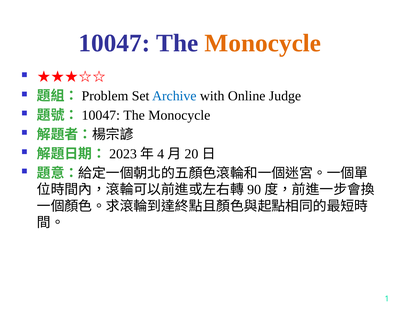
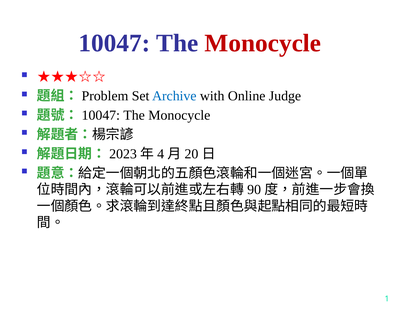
Monocycle colour: orange -> red (263, 43)
